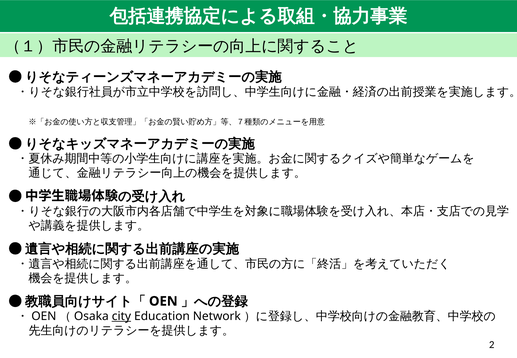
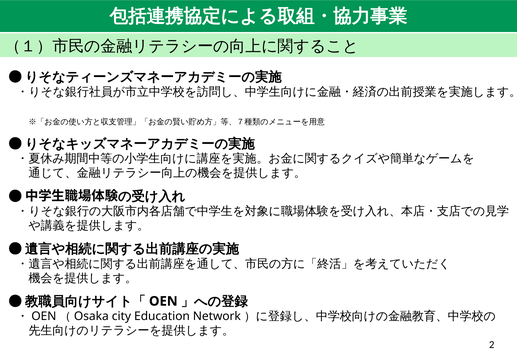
city underline: present -> none (121, 316)
